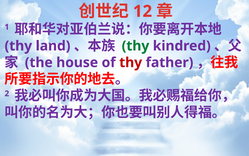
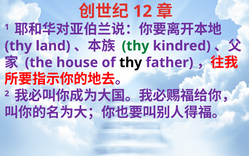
thy colour: red -> black (131, 62)
